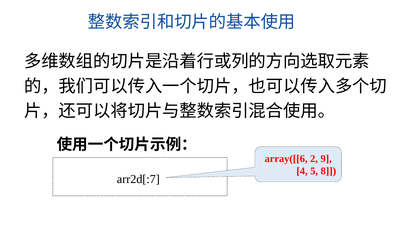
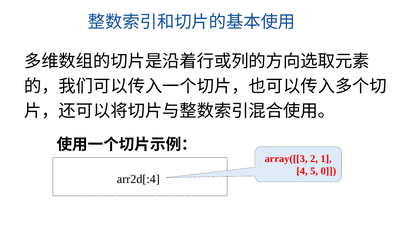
array([[6: array([[6 -> array([[3 (286, 159)
9: 9 -> 1 (326, 159)
8: 8 -> 0 (328, 172)
arr2d[:7: arr2d[:7 -> arr2d[:4 (138, 179)
